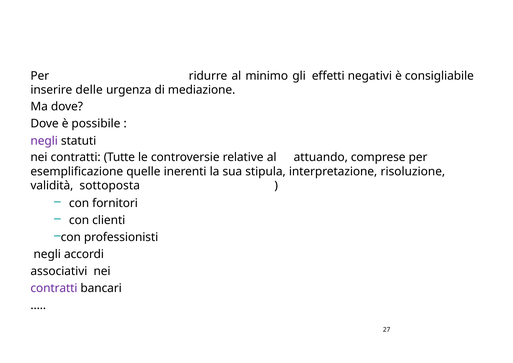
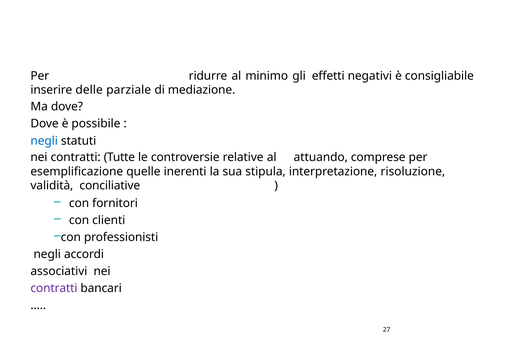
urgenza: urgenza -> parziale (129, 90)
negli colour: purple -> blue (44, 141)
sottoposta: sottoposta -> conciliative (110, 185)
